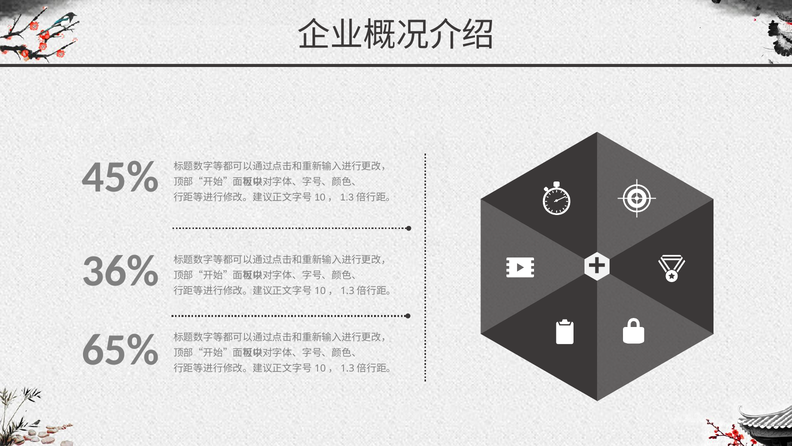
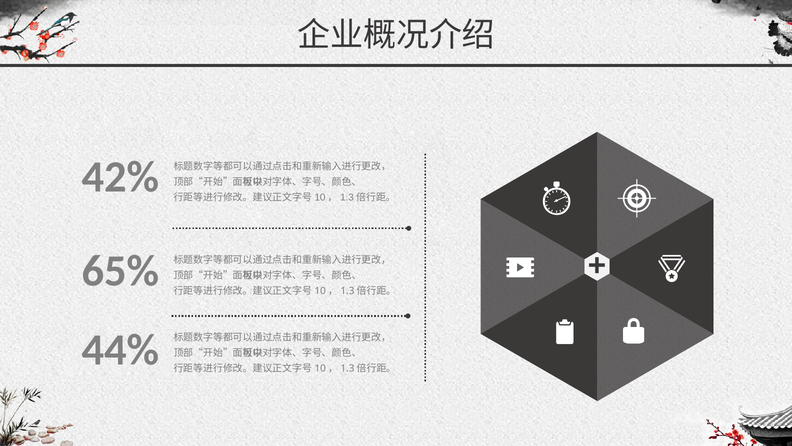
45%: 45% -> 42% (121, 177)
36%: 36% -> 65% (121, 271)
65%: 65% -> 44% (121, 350)
